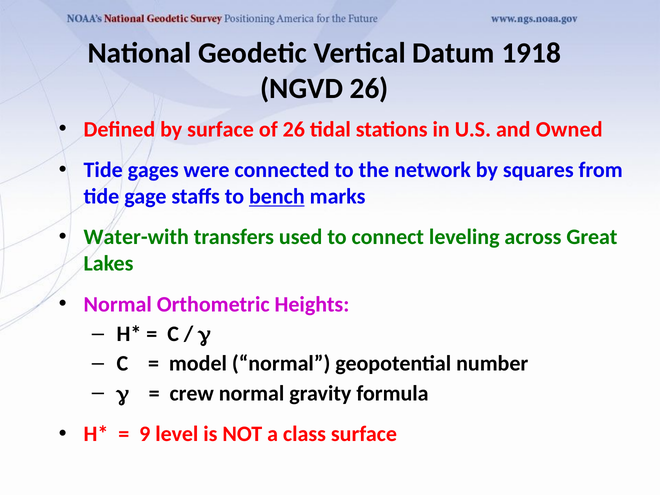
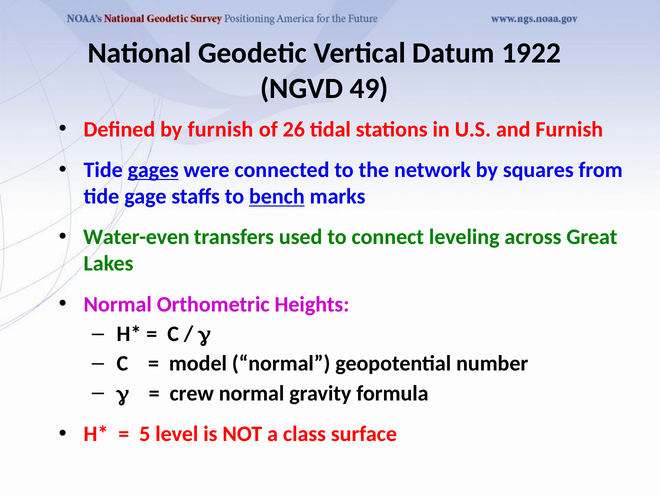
1918: 1918 -> 1922 (531, 53)
NGVD 26: 26 -> 49 (369, 88)
by surface: surface -> furnish (220, 129)
and Owned: Owned -> Furnish (569, 129)
gages underline: none -> present (153, 170)
Water-with: Water-with -> Water-even (136, 237)
9: 9 -> 5 (145, 434)
